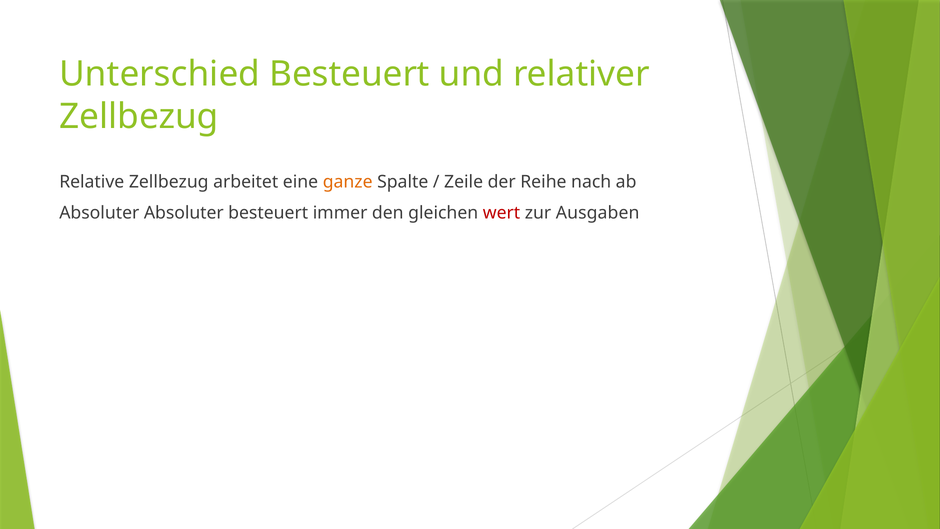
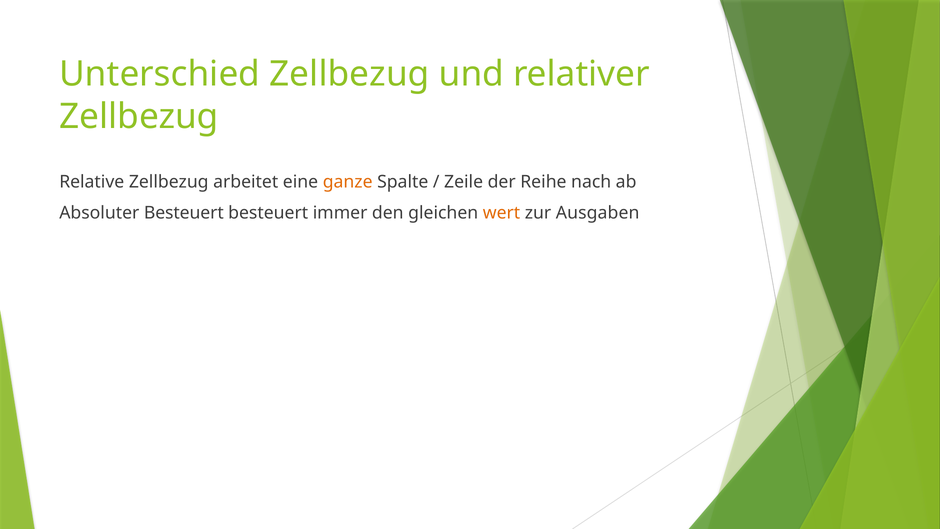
Unterschied Besteuert: Besteuert -> Zellbezug (349, 74)
Absoluter Absoluter: Absoluter -> Besteuert (184, 213)
wert colour: red -> orange (501, 213)
